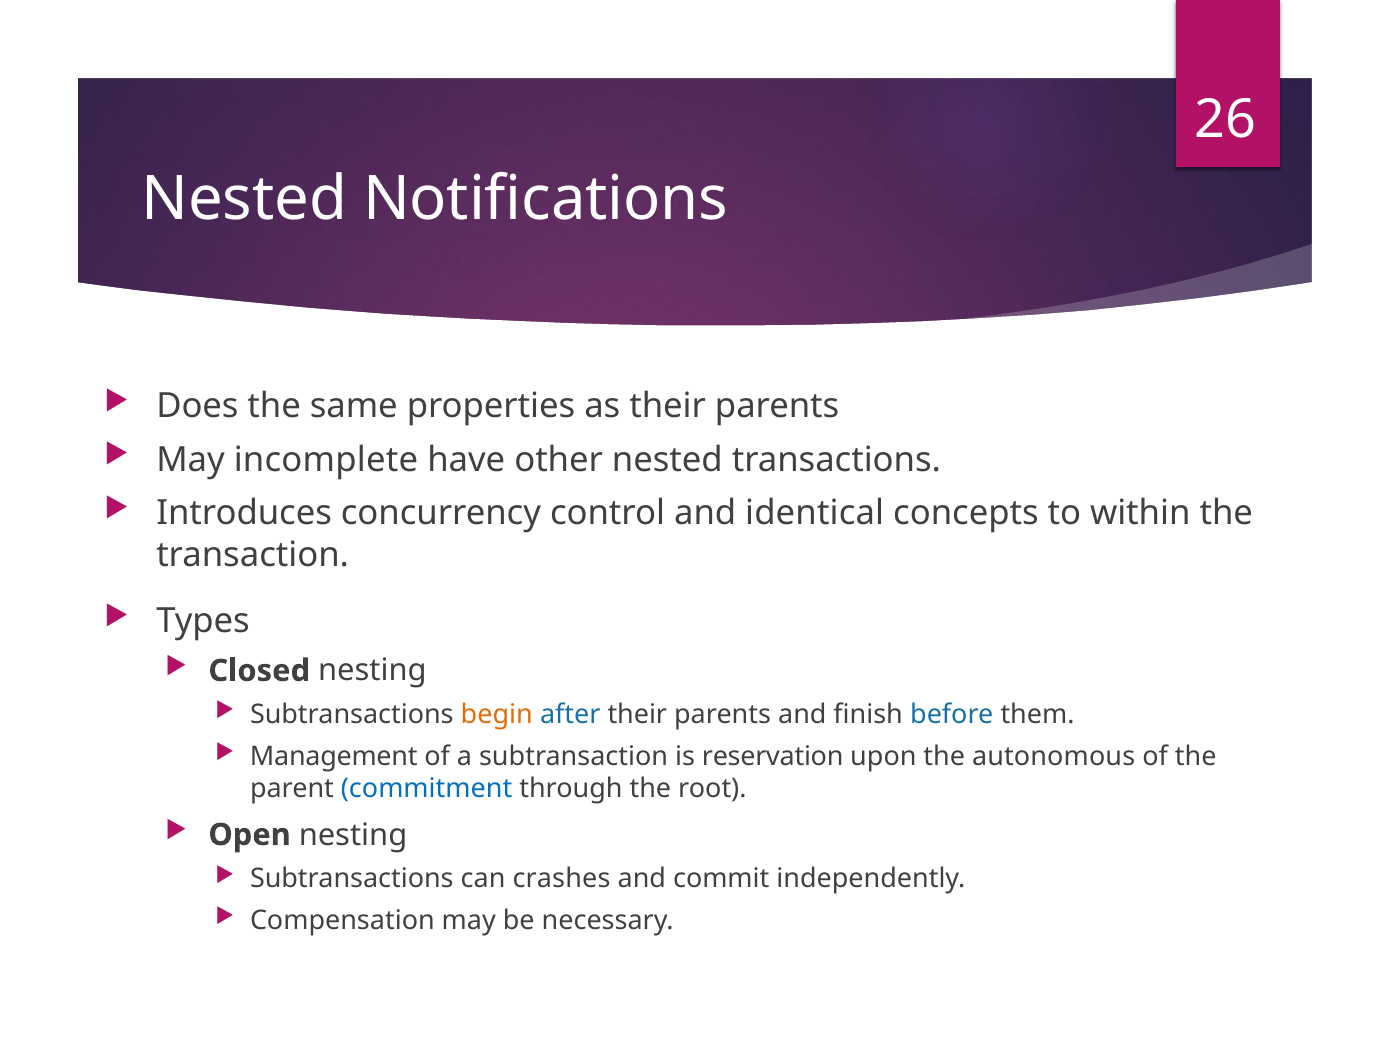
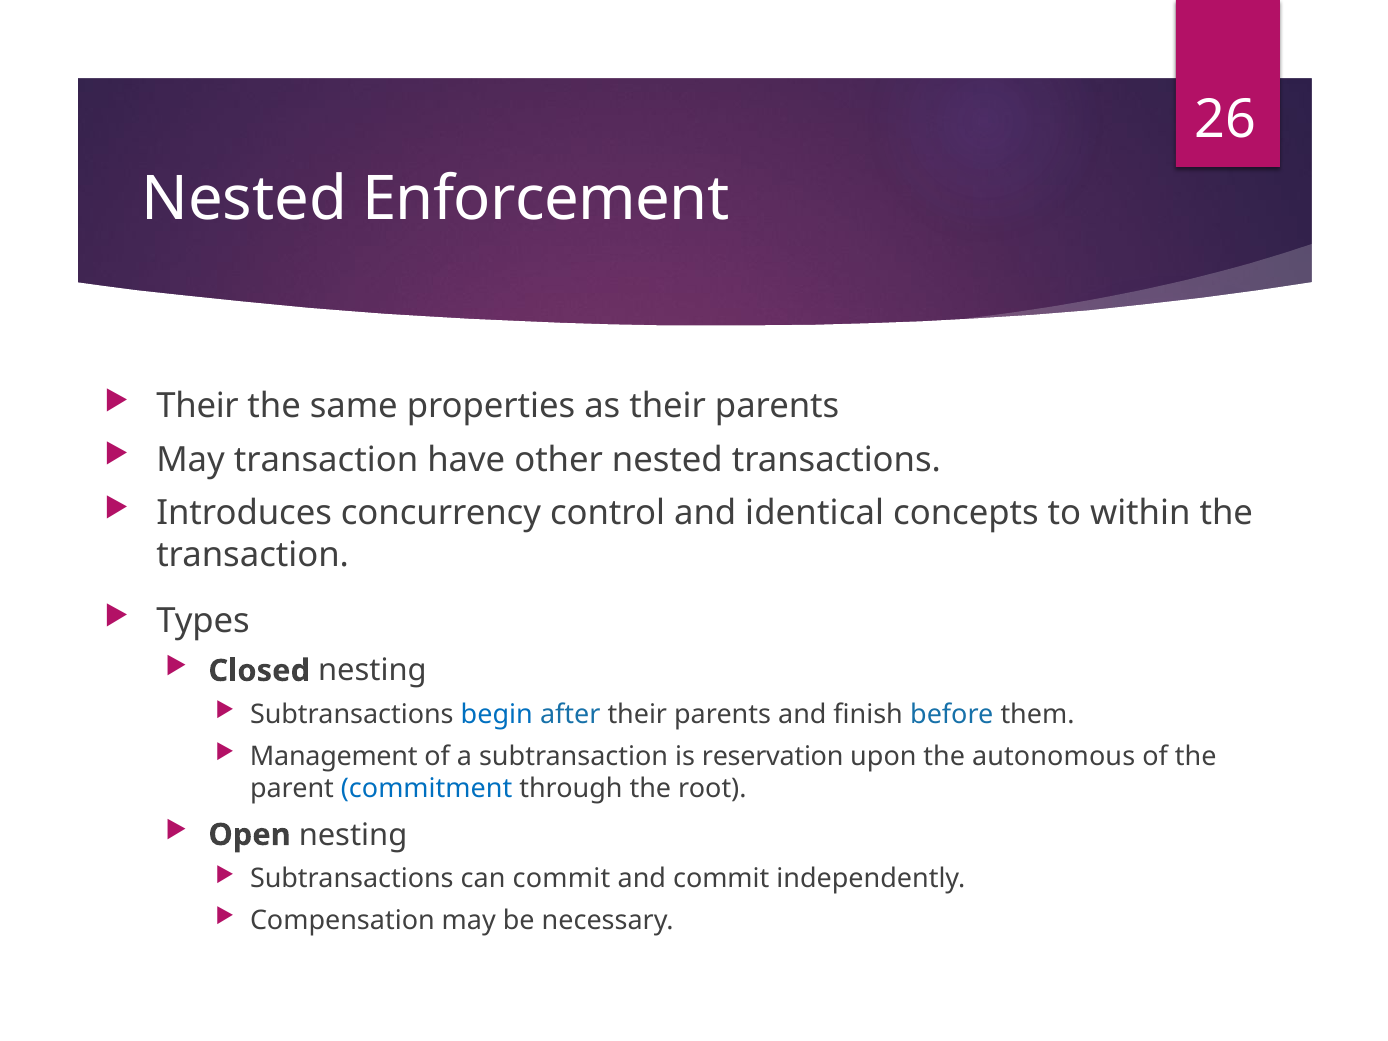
Notifications: Notifications -> Enforcement (546, 199)
Does: Does -> Their (198, 406)
May incomplete: incomplete -> transaction (326, 460)
begin colour: orange -> blue (497, 715)
can crashes: crashes -> commit (561, 879)
